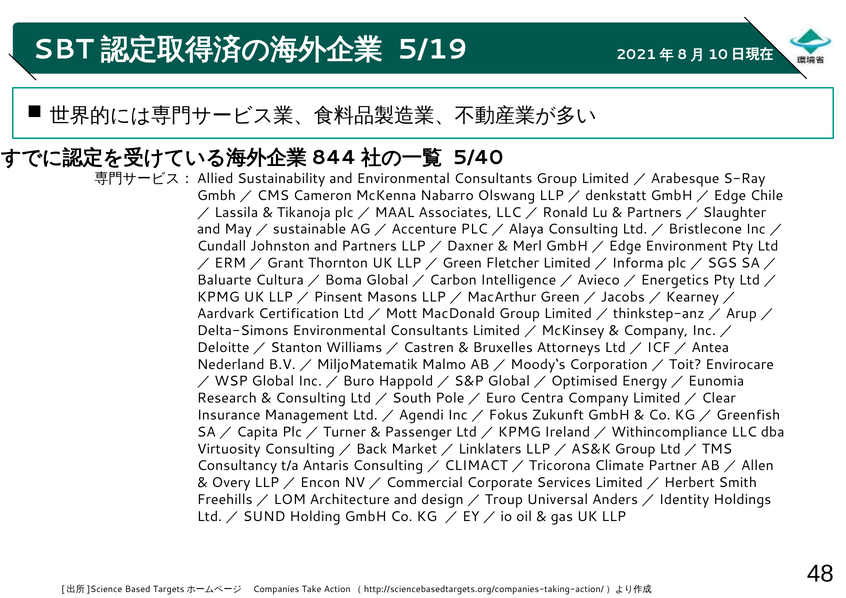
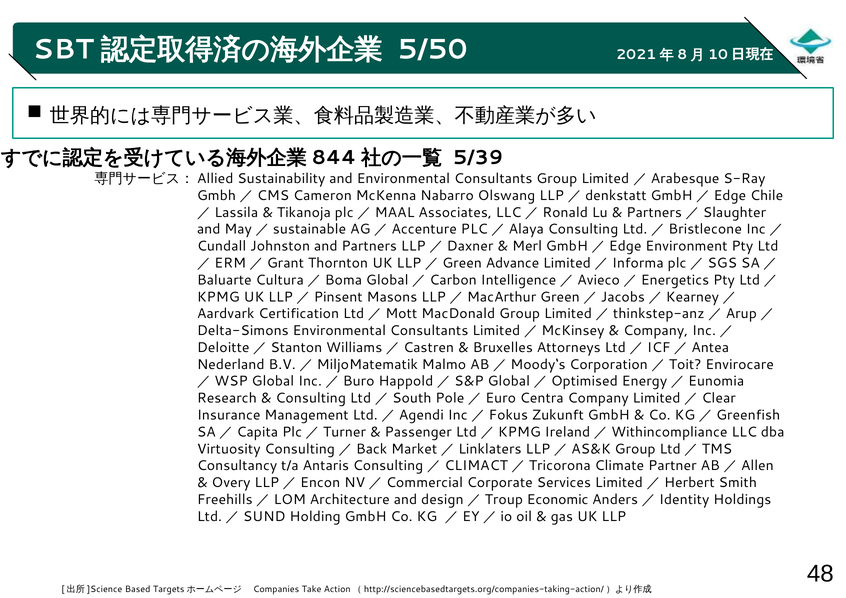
5/19: 5/19 -> 5/50 (433, 49)
5/40: 5/40 -> 5/39 (478, 158)
Fletcher: Fletcher -> Advance (512, 263)
Universal: Universal -> Economic (558, 500)
